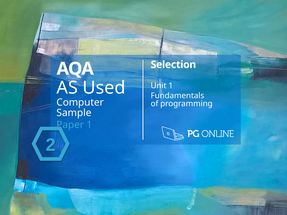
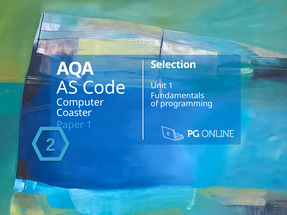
Used: Used -> Code (104, 88)
Sample: Sample -> Coaster (74, 113)
